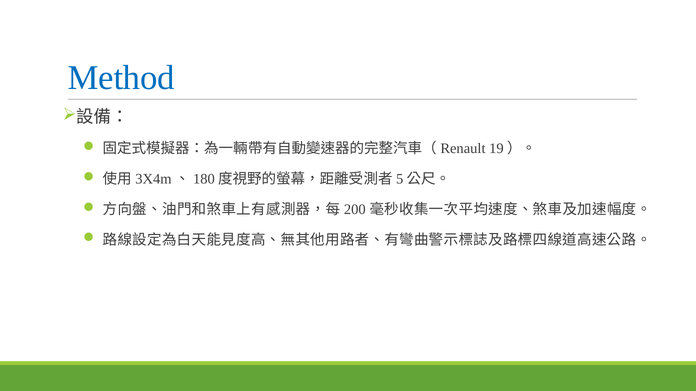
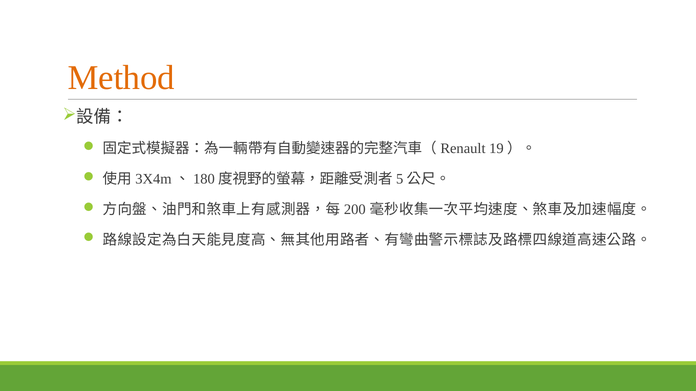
Method colour: blue -> orange (121, 78)
